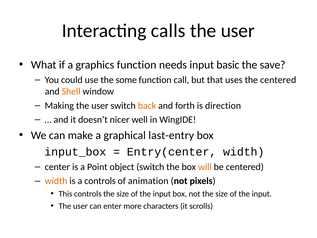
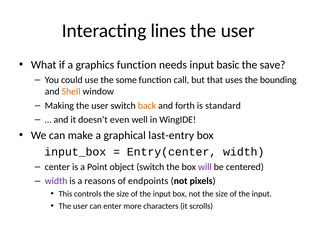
calls: calls -> lines (168, 31)
the centered: centered -> bounding (278, 80)
direction: direction -> standard (223, 105)
nicer: nicer -> even (120, 120)
will colour: orange -> purple (205, 167)
width colour: orange -> purple (56, 181)
a controls: controls -> reasons (100, 181)
animation: animation -> endpoints (148, 181)
